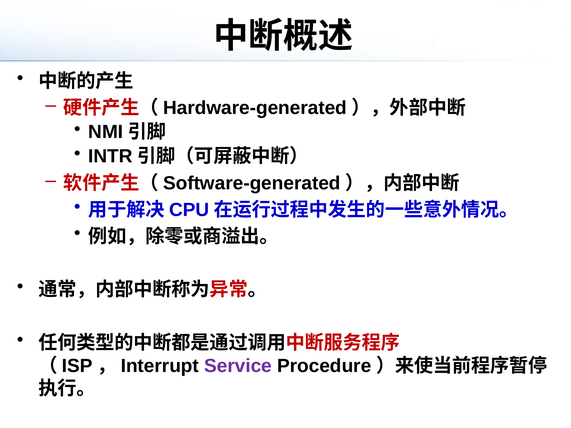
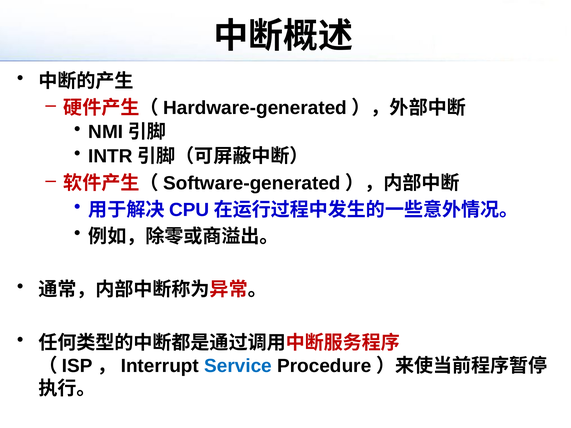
Service colour: purple -> blue (238, 366)
